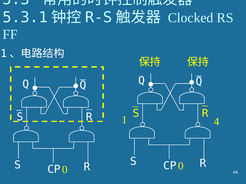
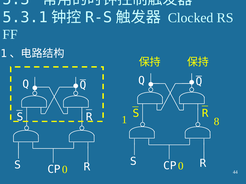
4: 4 -> 8 (217, 122)
